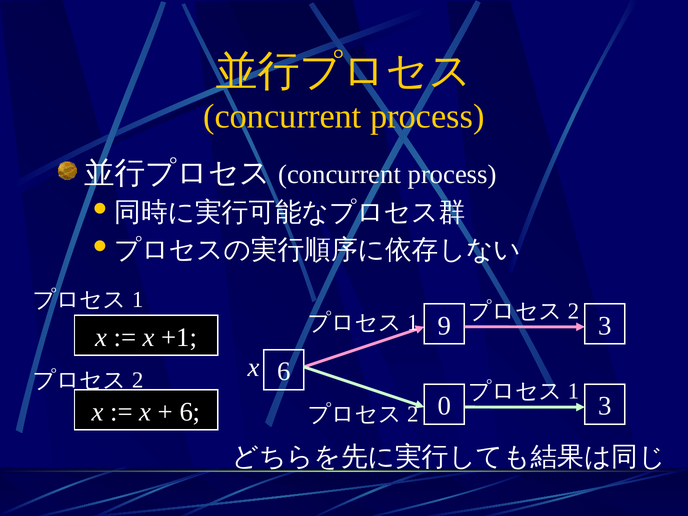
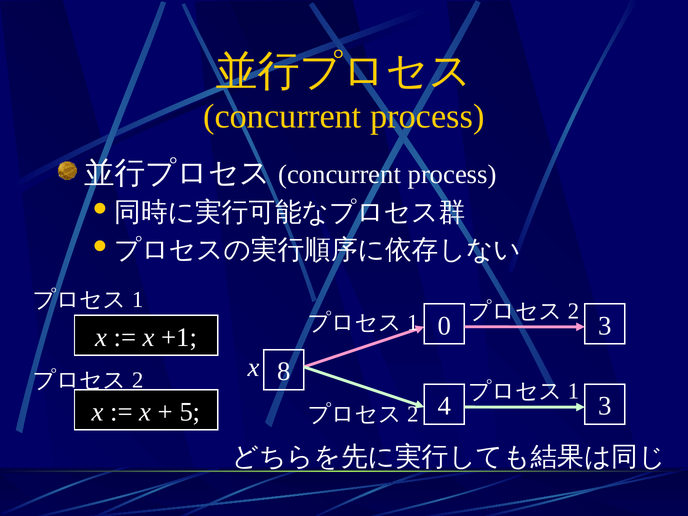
9: 9 -> 0 (444, 326)
6: 6 -> 8 (284, 372)
6: 6 -> 5 (190, 412)
0: 0 -> 4 (444, 406)
